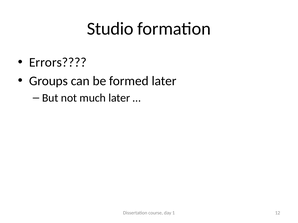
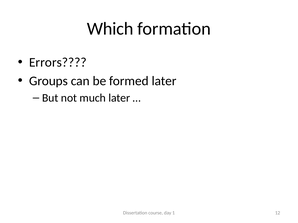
Studio: Studio -> Which (110, 29)
